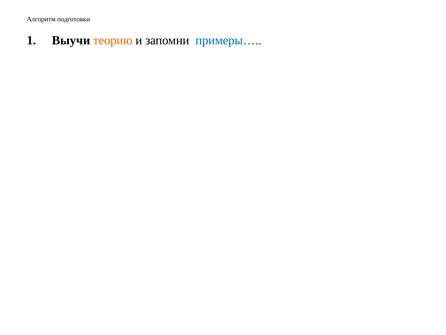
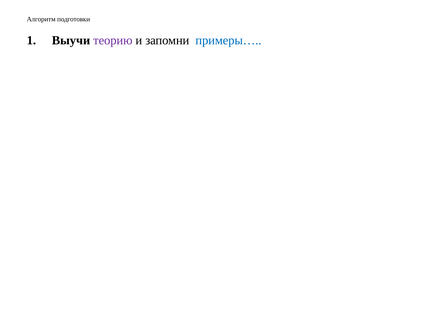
теорию colour: orange -> purple (113, 40)
